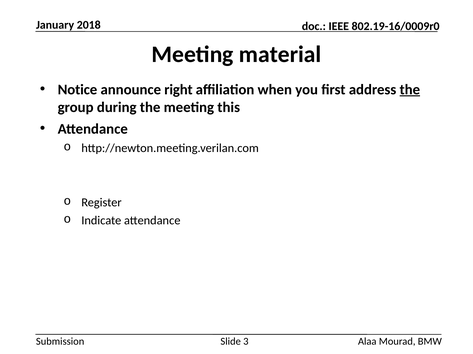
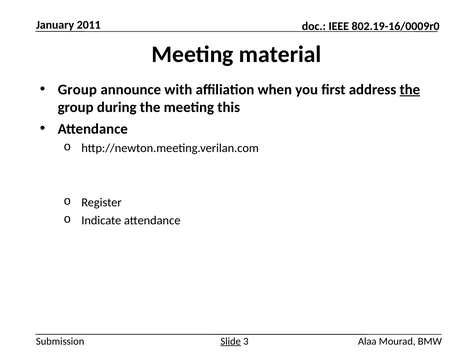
2018: 2018 -> 2011 (89, 25)
Notice: Notice -> Group (77, 90)
right: right -> with (178, 90)
Slide underline: none -> present (231, 342)
